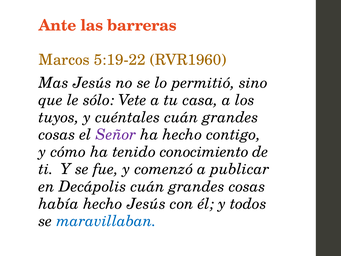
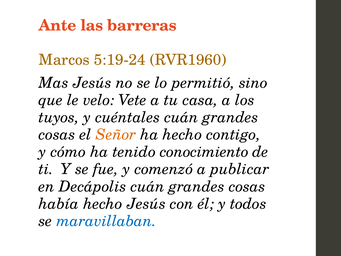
5:19-22: 5:19-22 -> 5:19-24 (120, 60)
sólo: sólo -> velo (99, 100)
Señor colour: purple -> orange (116, 135)
